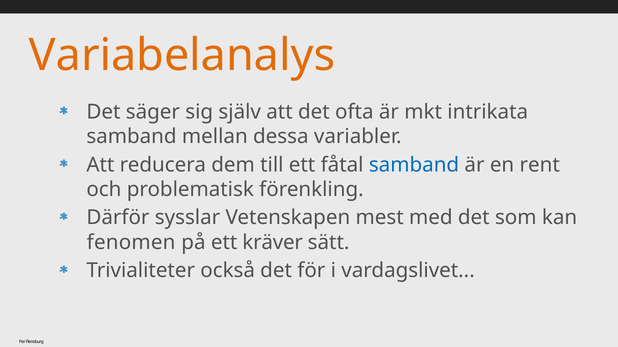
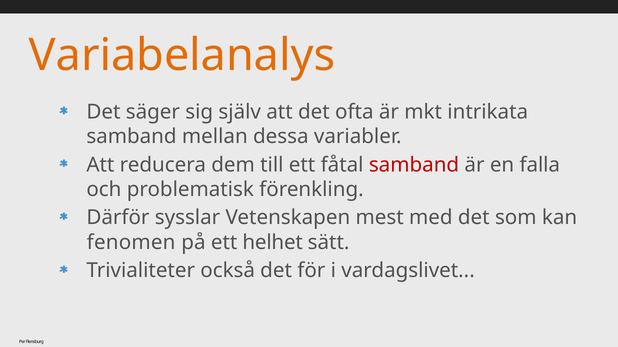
samband colour: blue -> red (414, 165)
rent: rent -> falla (540, 165)
kräver: kräver -> helhet (273, 243)
